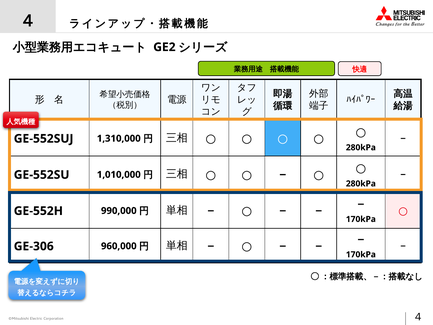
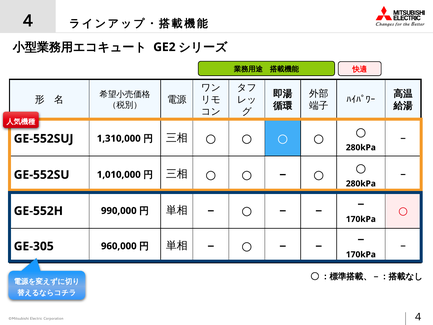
GE-306: GE-306 -> GE-305 (34, 246)
